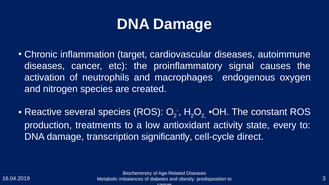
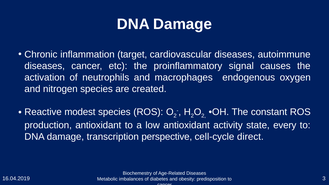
several: several -> modest (80, 112)
production treatments: treatments -> antioxidant (98, 125)
significantly: significantly -> perspective (167, 137)
